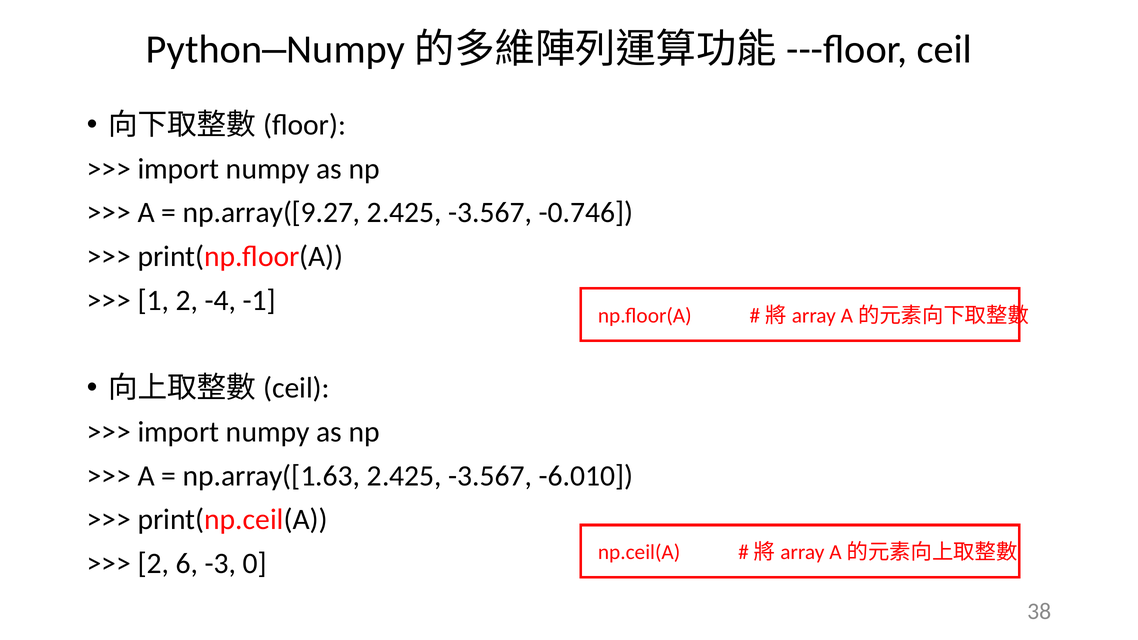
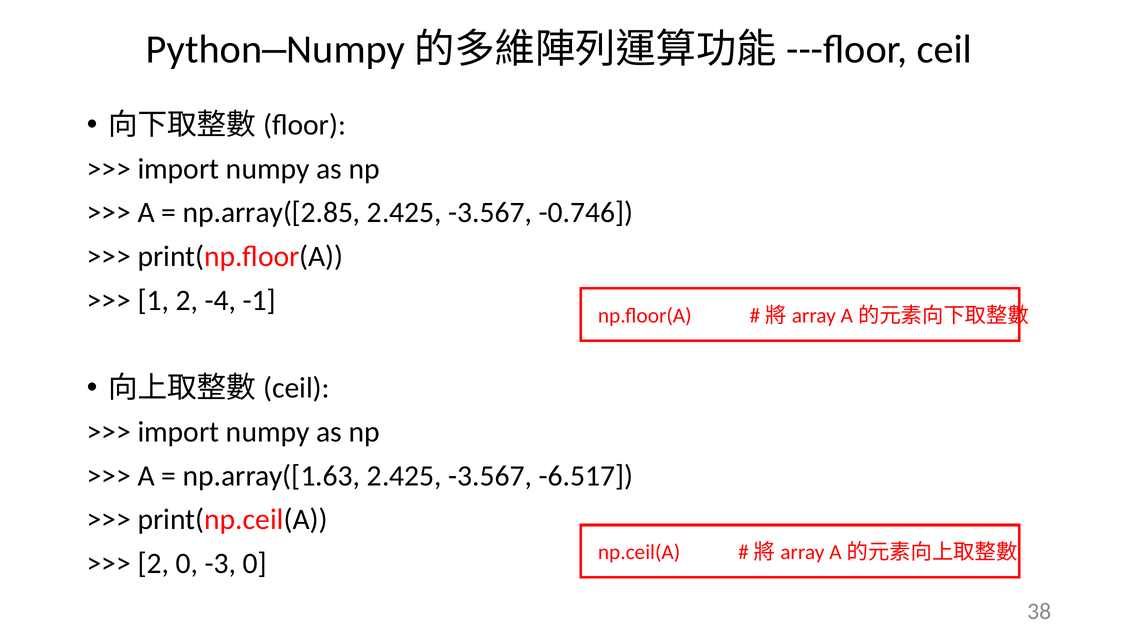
np.array([9.27: np.array([9.27 -> np.array([2.85 (272, 213)
-6.010: -6.010 -> -6.517 (586, 476)
2 6: 6 -> 0 (187, 564)
